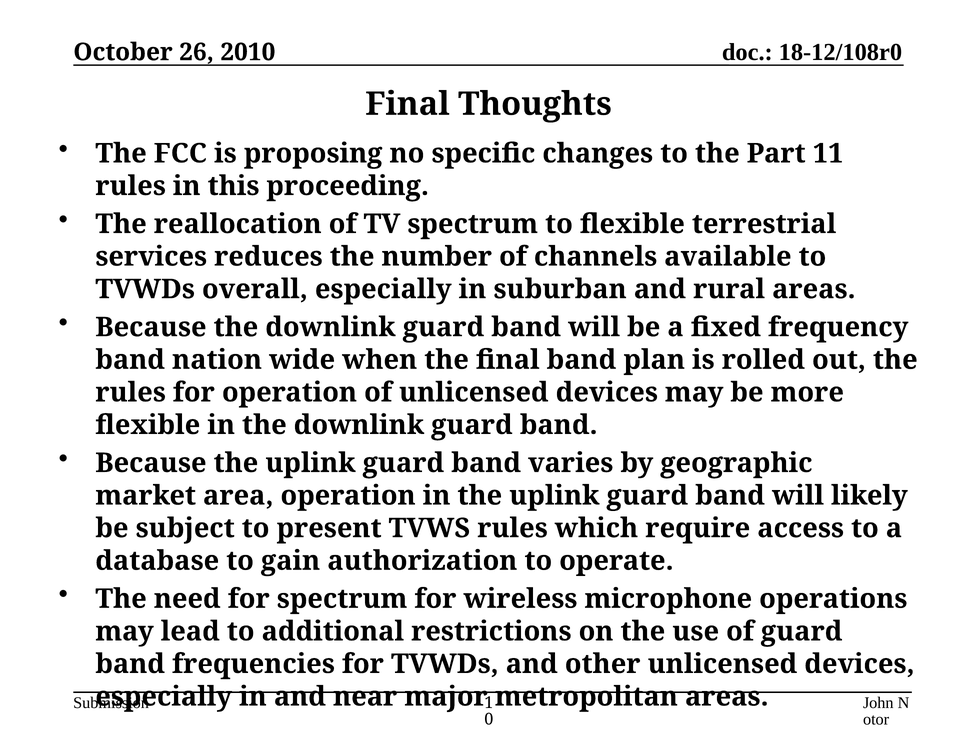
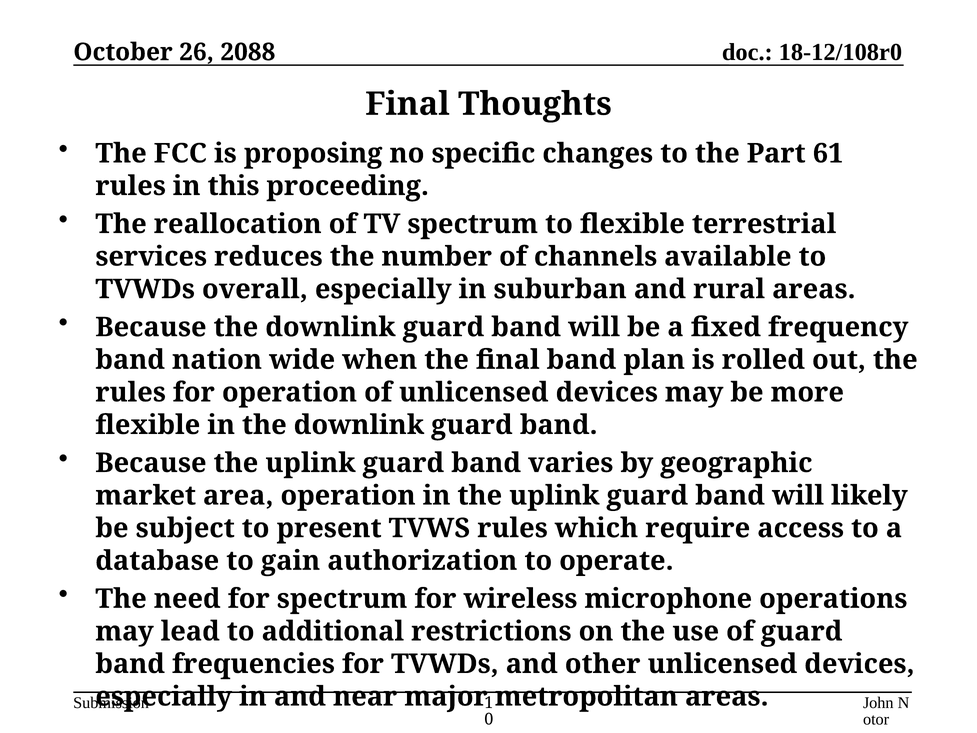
2010: 2010 -> 2088 (248, 52)
11: 11 -> 61 (828, 153)
